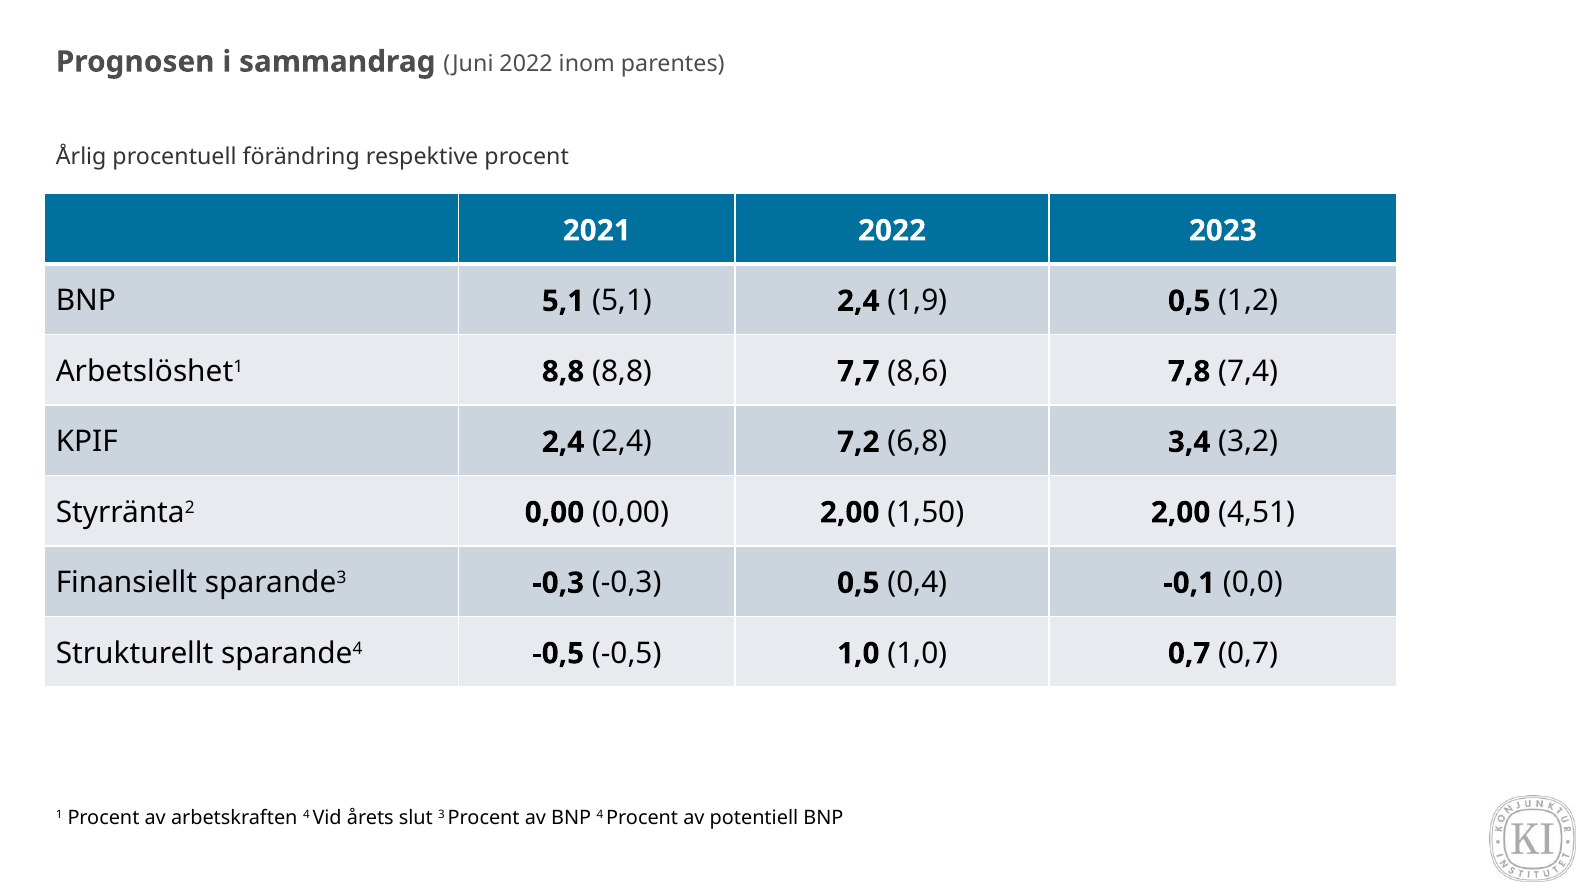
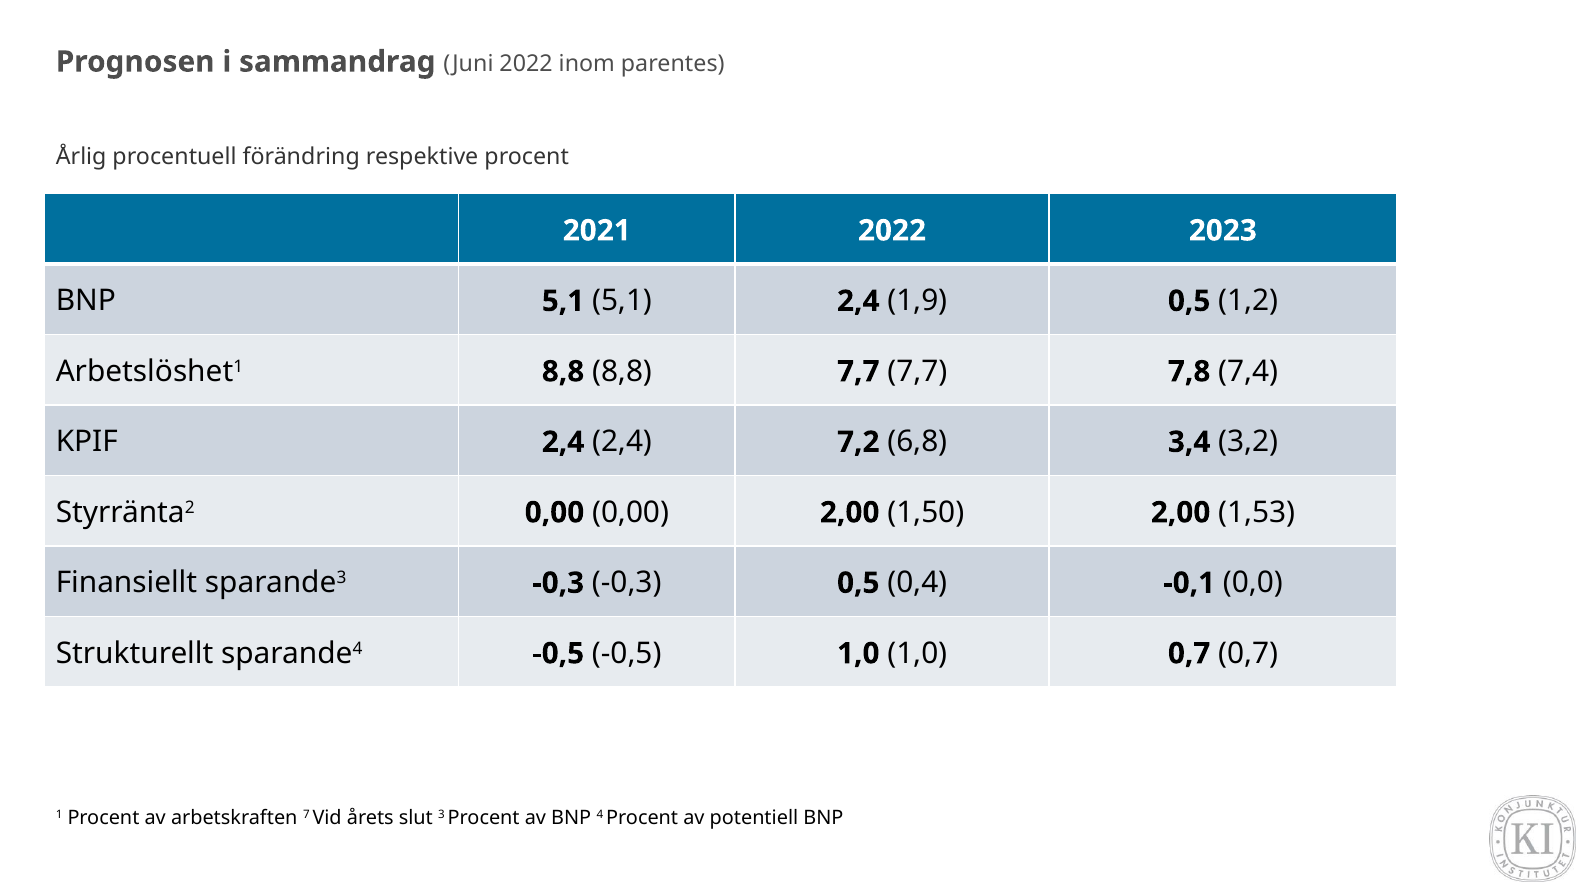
7,7 8,6: 8,6 -> 7,7 (917, 372)
4,51: 4,51 -> 1,53 (1257, 513)
arbetskraften 4: 4 -> 7 (306, 814)
